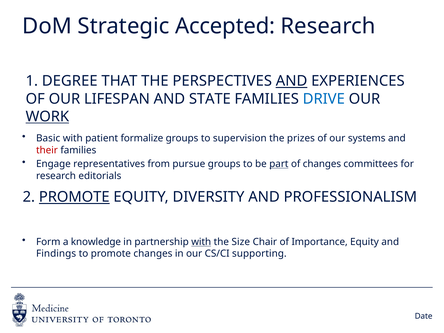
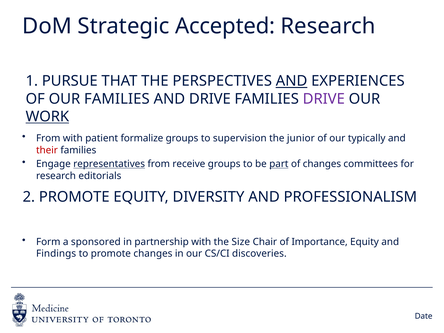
DEGREE: DEGREE -> PURSUE (70, 81)
OUR LIFESPAN: LIFESPAN -> FAMILIES (117, 99)
AND STATE: STATE -> DRIVE (210, 99)
DRIVE colour: blue -> purple (324, 99)
Basic: Basic -> From (48, 138)
prizes: prizes -> junior (301, 138)
systems: systems -> typically (367, 138)
representatives underline: none -> present (109, 164)
pursue: pursue -> receive (189, 164)
PROMOTE underline: present -> none (74, 197)
knowledge: knowledge -> sponsored (96, 242)
with underline: present -> none (201, 242)
supporting: supporting -> discoveries (259, 254)
